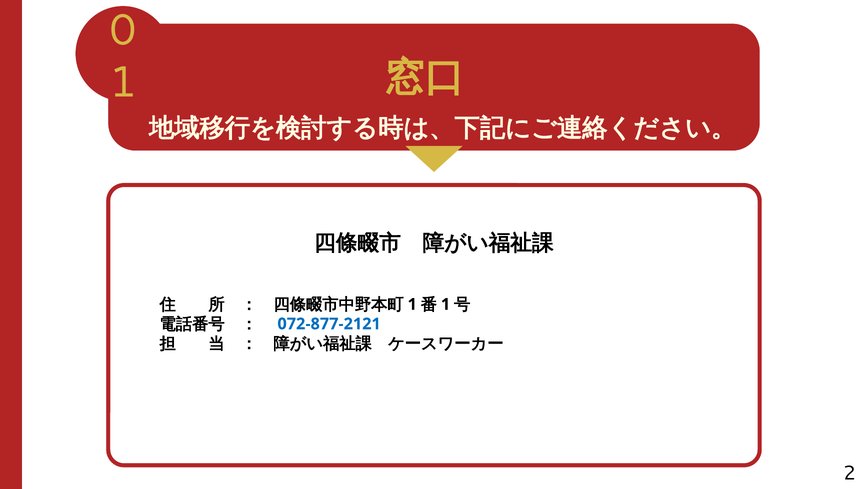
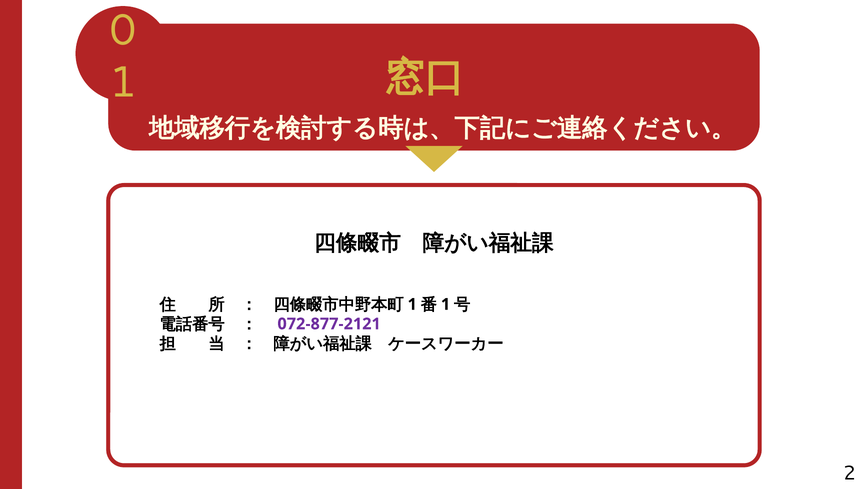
072-877-2121 colour: blue -> purple (329, 323)
